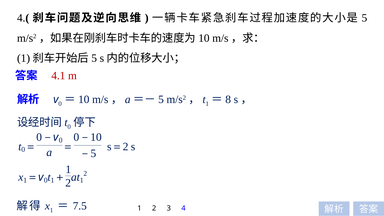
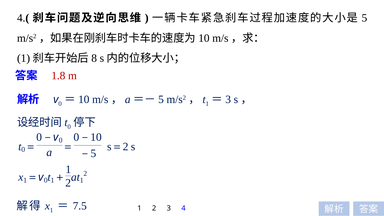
5: 5 -> 8 (94, 58)
4.1: 4.1 -> 1.8 (58, 76)
8: 8 -> 3 (228, 100)
